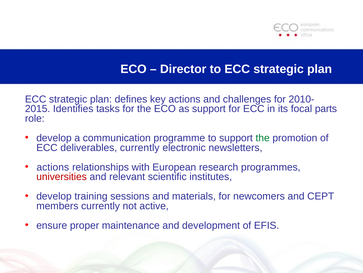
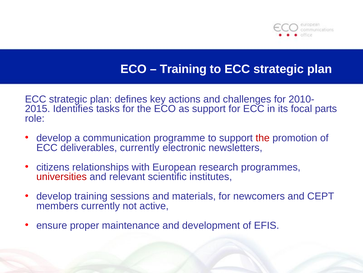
Director: Director -> Training (183, 69)
the colour: green -> red (263, 138)
actions: actions -> citizens (53, 167)
